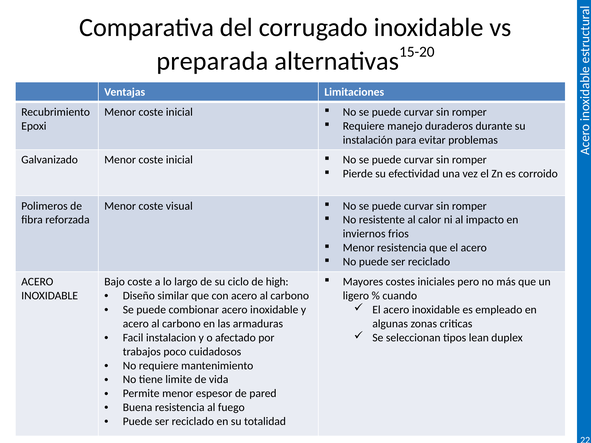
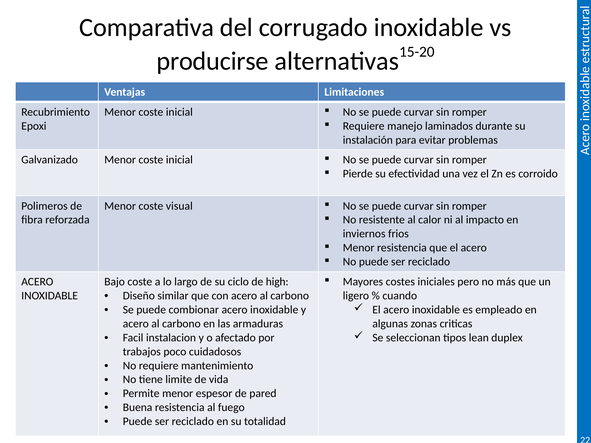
preparada: preparada -> producirse (213, 61)
duraderos: duraderos -> laminados (449, 126)
